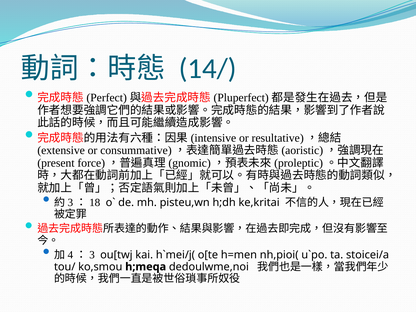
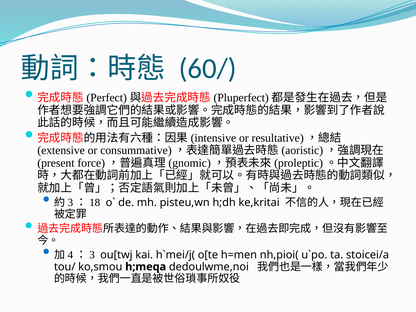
14/: 14/ -> 60/ (208, 69)
